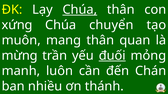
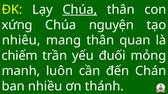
chuyển: chuyển -> nguyện (111, 25)
muôn: muôn -> nhiêu (21, 40)
mừng: mừng -> chiếm (20, 56)
đuối underline: present -> none (112, 56)
